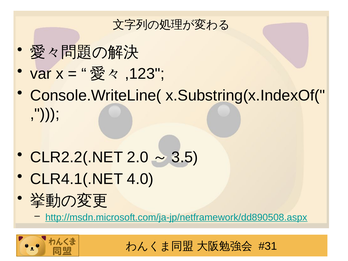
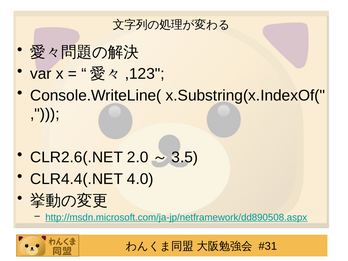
CLR2.2(.NET: CLR2.2(.NET -> CLR2.6(.NET (77, 157)
CLR4.1(.NET: CLR4.1(.NET -> CLR4.4(.NET (77, 179)
